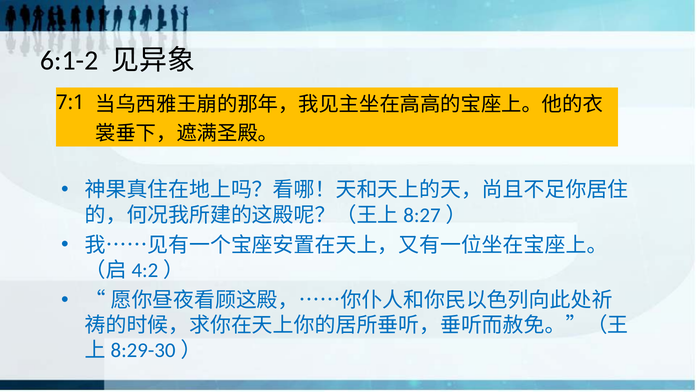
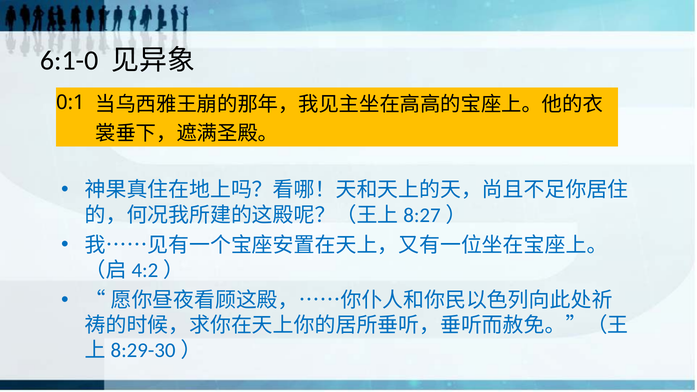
6:1-2: 6:1-2 -> 6:1-0 (69, 60)
7:1: 7:1 -> 0:1 (70, 103)
